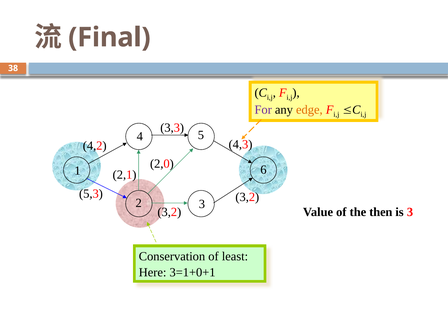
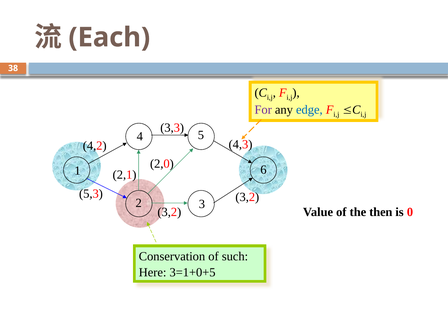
Final: Final -> Each (109, 37)
edge colour: orange -> blue (309, 110)
is 3: 3 -> 0 (410, 212)
least: least -> such (235, 256)
3=1+0+1: 3=1+0+1 -> 3=1+0+5 (193, 273)
